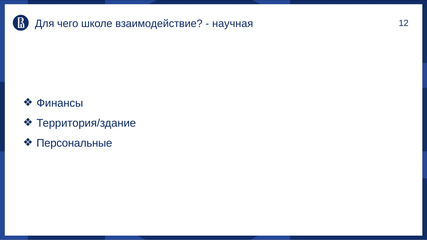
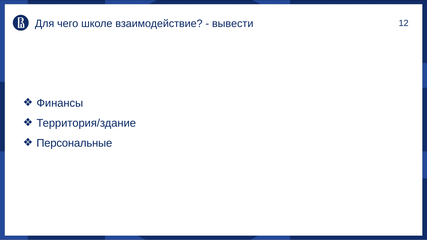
научная: научная -> вывести (233, 24)
